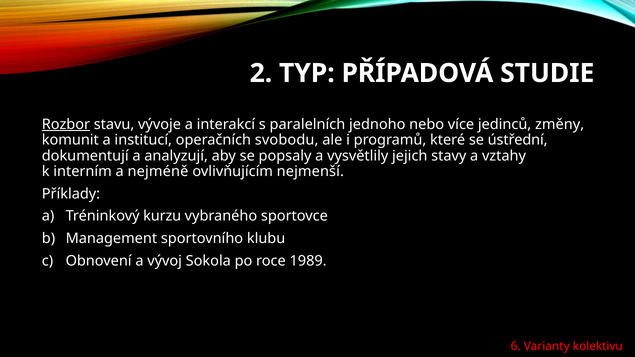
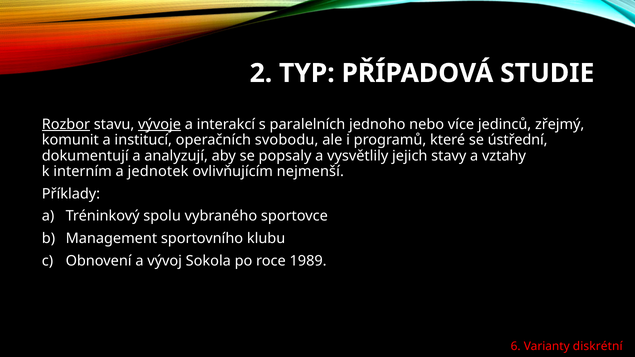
vývoje underline: none -> present (160, 124)
změny: změny -> zřejmý (560, 124)
nejméně: nejméně -> jednotek (158, 172)
kurzu: kurzu -> spolu (162, 216)
kolektivu: kolektivu -> diskrétní (598, 346)
